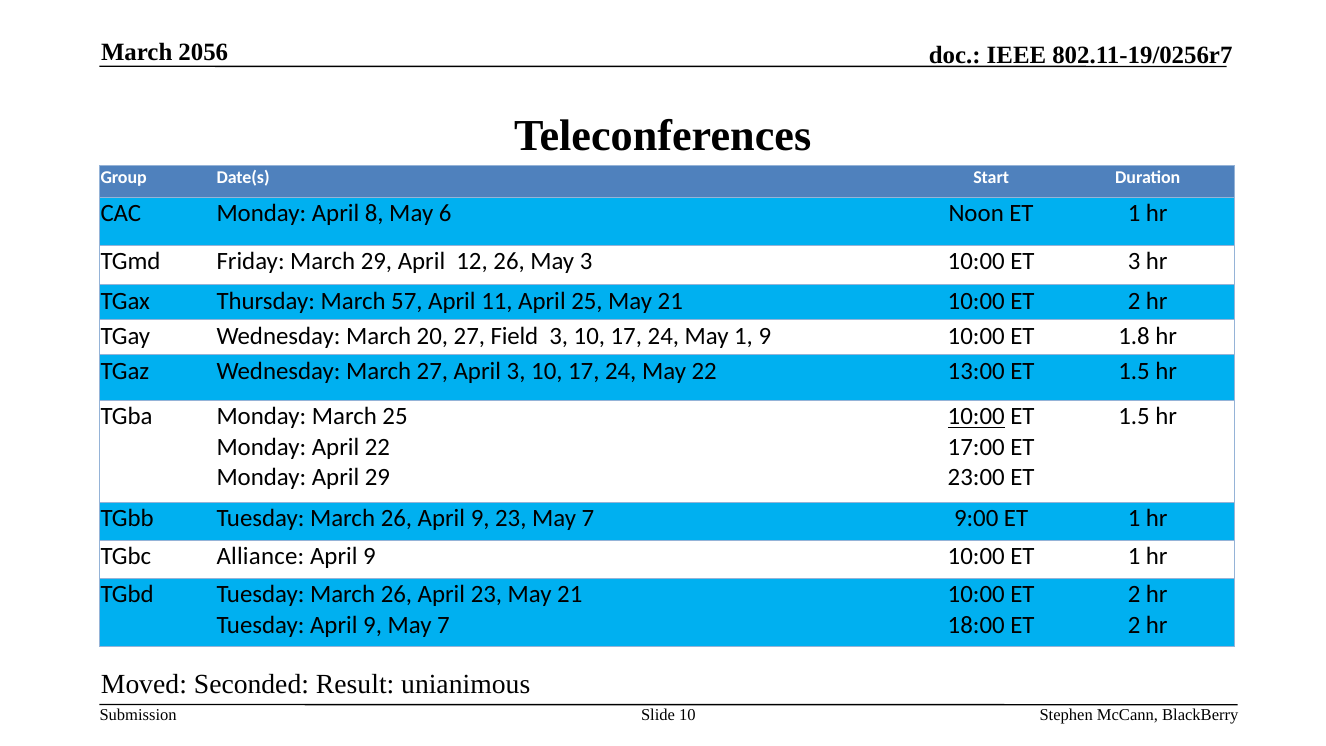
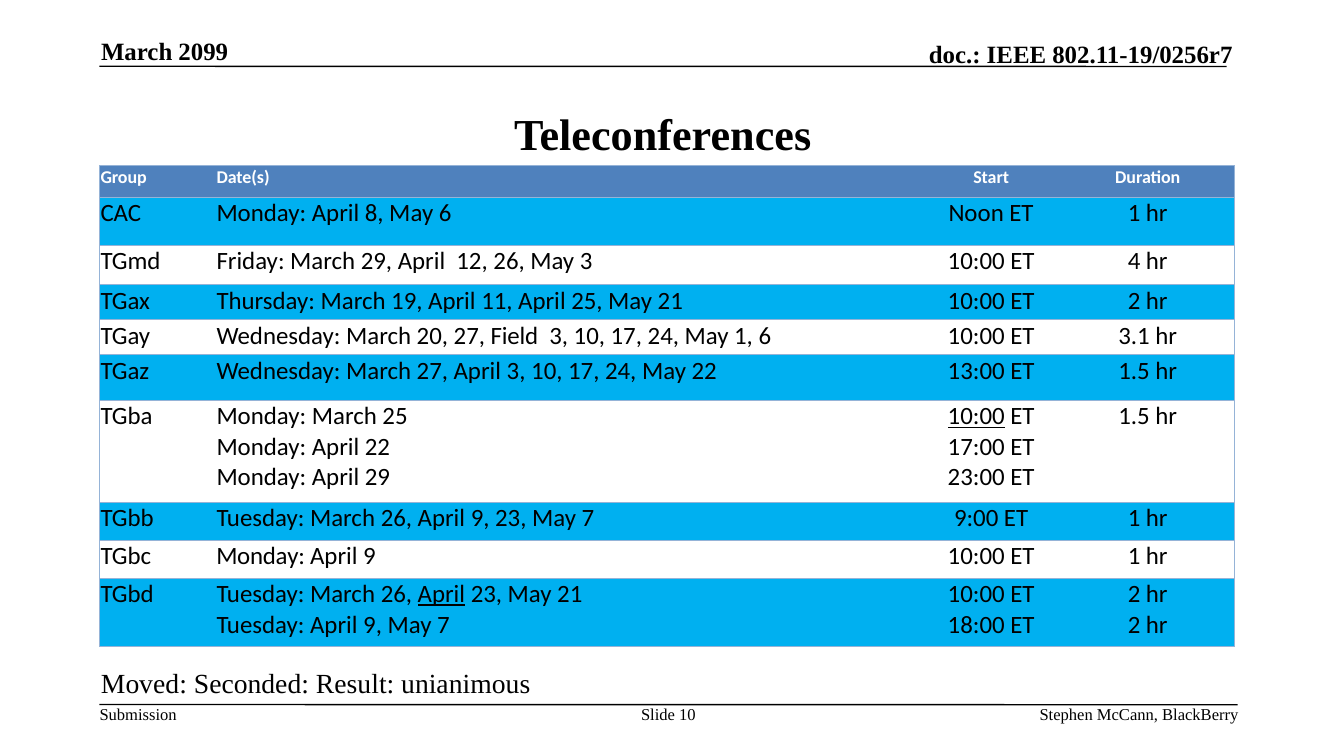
2056: 2056 -> 2099 (203, 53)
ET 3: 3 -> 4 (1134, 262)
57: 57 -> 19 (407, 301)
1 9: 9 -> 6 (765, 336)
1.8: 1.8 -> 3.1 (1134, 336)
TGbc Alliance: Alliance -> Monday (261, 556)
April underline: none -> present (441, 594)
